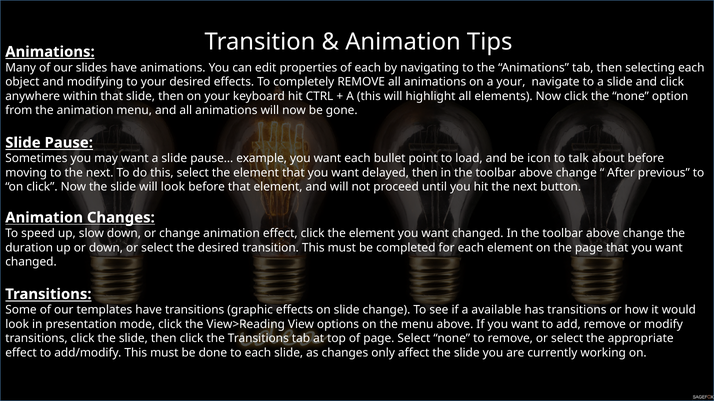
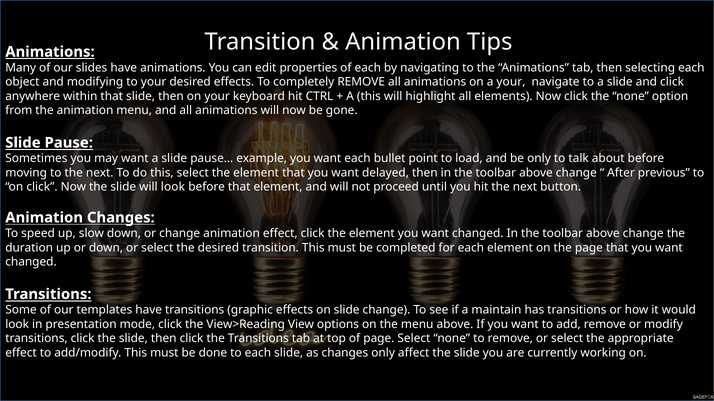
be icon: icon -> only (539, 159)
available: available -> maintain (496, 310)
